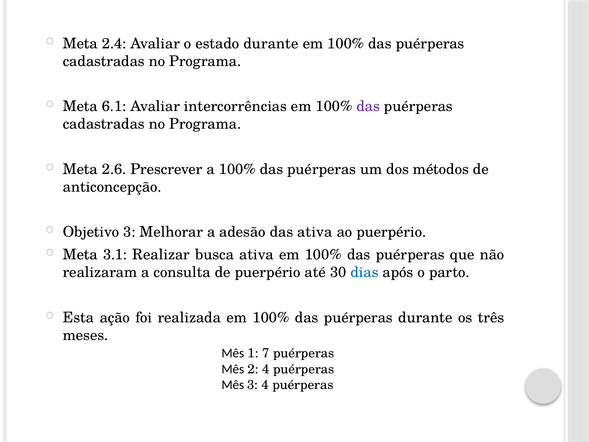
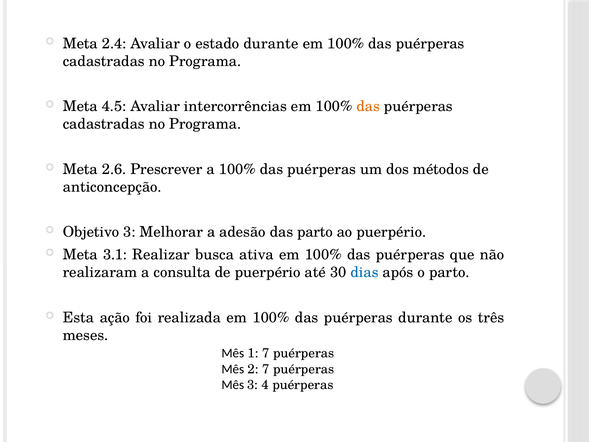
6.1: 6.1 -> 4.5 (114, 106)
das colour: purple -> orange (368, 106)
das ativa: ativa -> parto (315, 232)
2 4: 4 -> 7 (266, 369)
